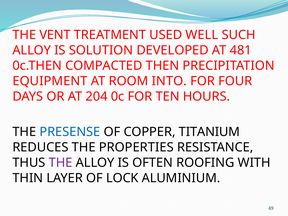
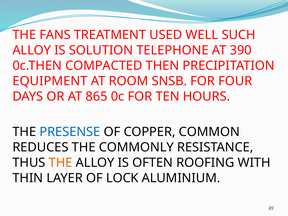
VENT: VENT -> FANS (55, 35)
DEVELOPED: DEVELOPED -> TELEPHONE (173, 50)
481: 481 -> 390 (241, 50)
INTO: INTO -> SNSB (169, 81)
204: 204 -> 865 (97, 96)
TITANIUM: TITANIUM -> COMMON (209, 132)
PROPERTIES: PROPERTIES -> COMMONLY (136, 147)
THE colour: purple -> orange (61, 163)
